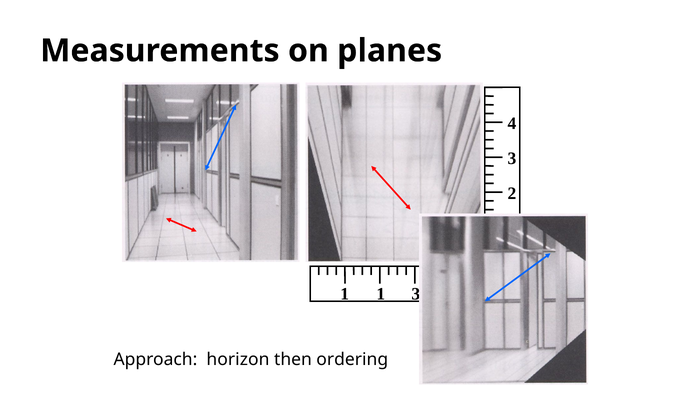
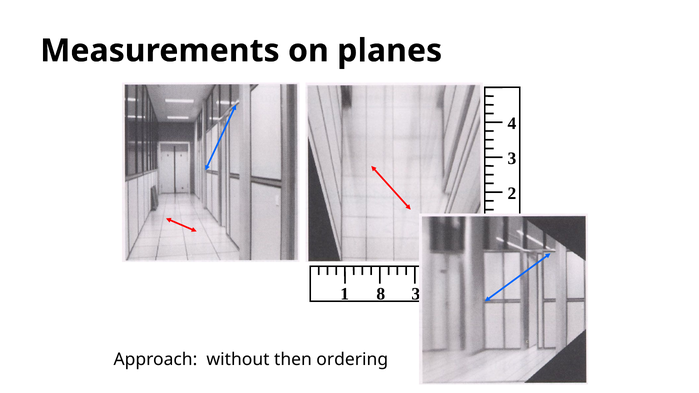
1 1: 1 -> 8 (381, 294)
horizon: horizon -> without (238, 359)
